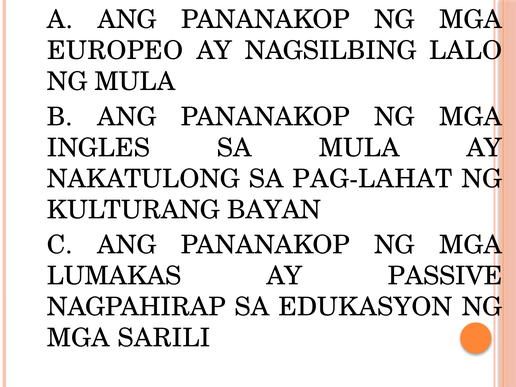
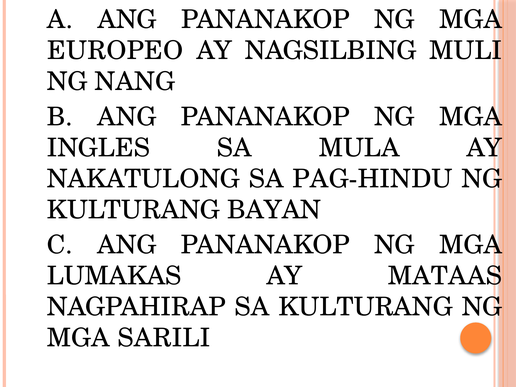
LALO: LALO -> MULI (466, 51)
NG MULA: MULA -> NANG (135, 82)
PAG-LAHAT: PAG-LAHAT -> PAG-HINDU (373, 179)
PASSIVE: PASSIVE -> MATAAS (445, 276)
SA EDUKASYON: EDUKASYON -> KULTURANG (366, 307)
